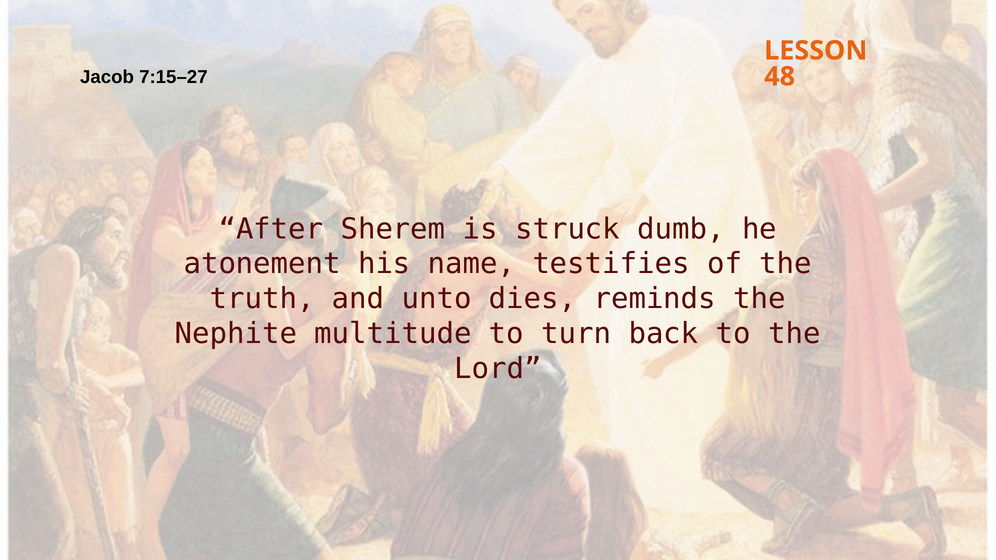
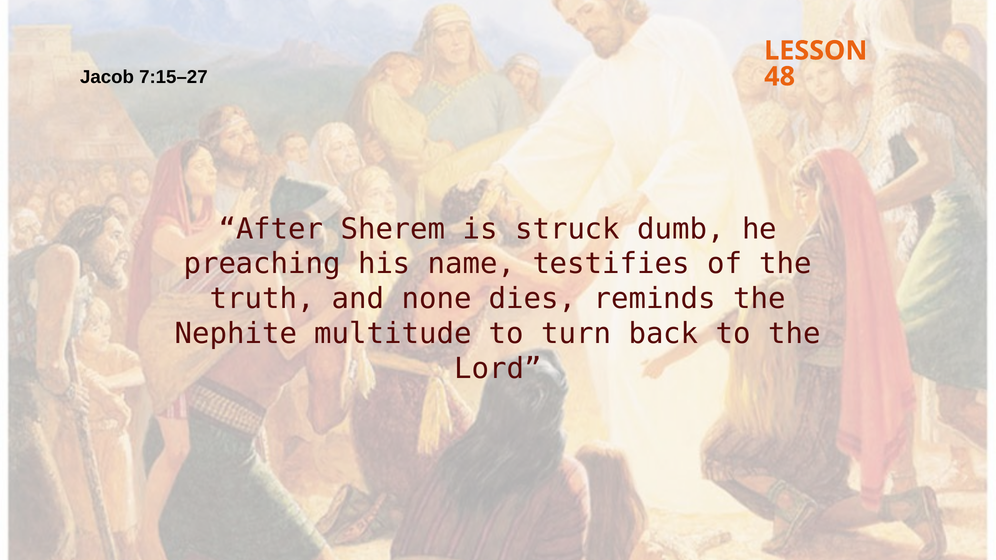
atonement: atonement -> preaching (262, 264)
unto: unto -> none (437, 299)
